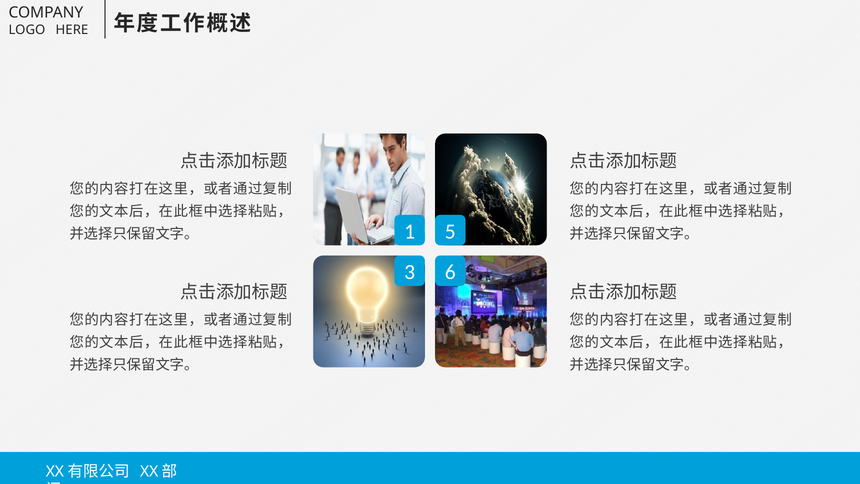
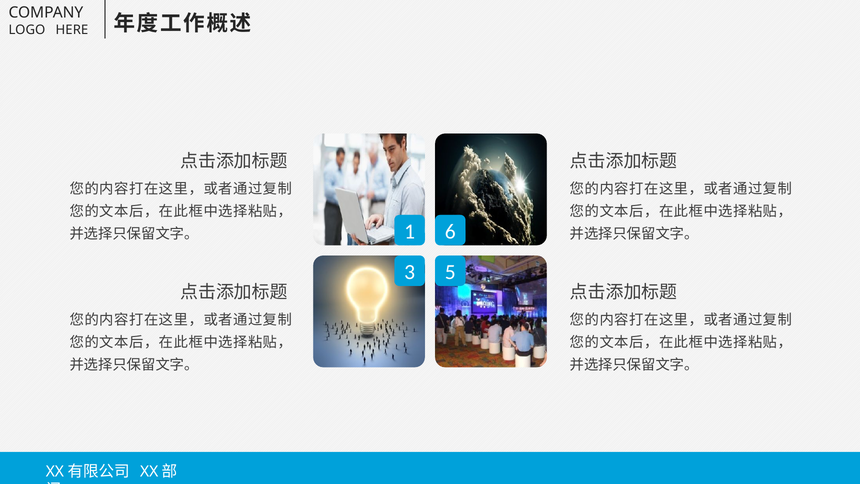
5: 5 -> 6 (450, 231)
6: 6 -> 5 (450, 272)
